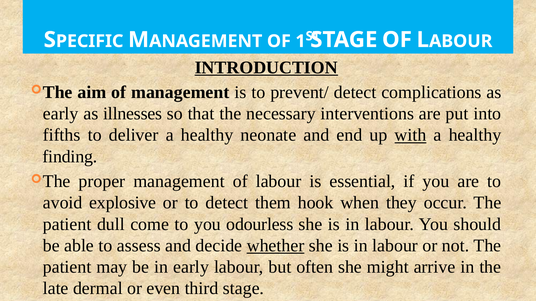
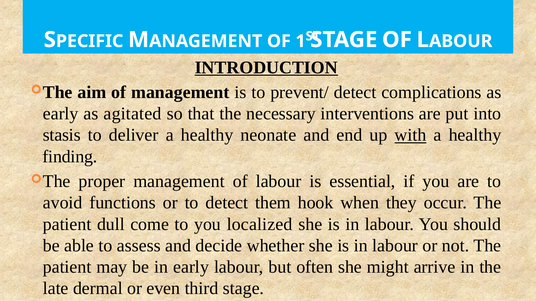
illnesses: illnesses -> agitated (133, 114)
fifths: fifths -> stasis (62, 135)
explosive: explosive -> functions (123, 203)
odourless: odourless -> localized (260, 225)
whether underline: present -> none (276, 246)
